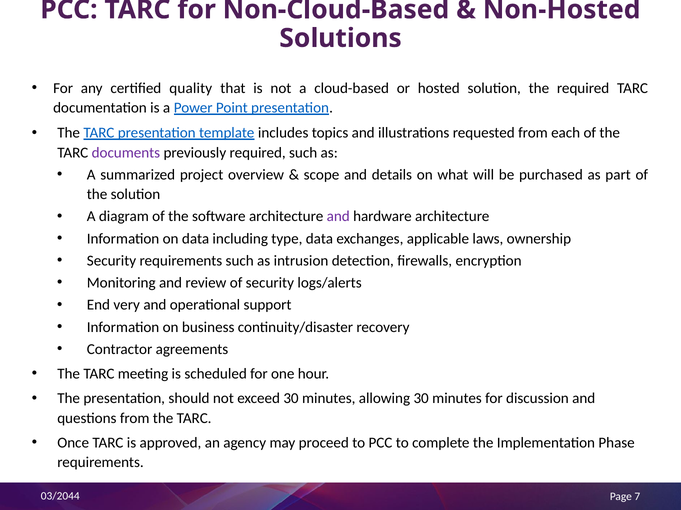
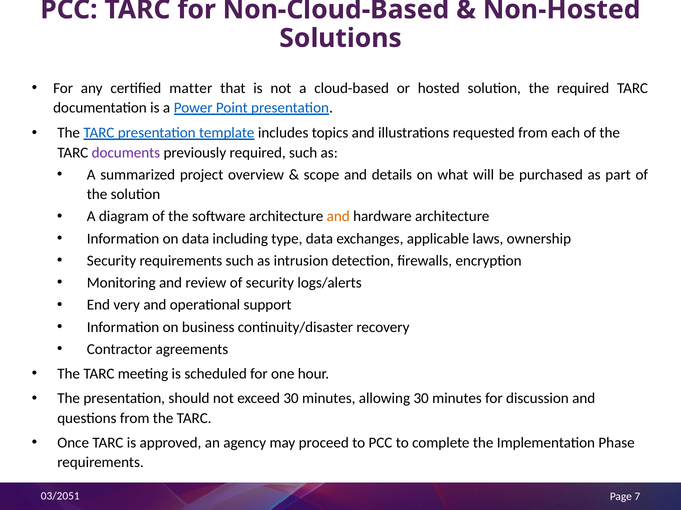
quality: quality -> matter (191, 88)
and colour: purple -> orange (338, 217)
03/2044: 03/2044 -> 03/2051 (60, 497)
